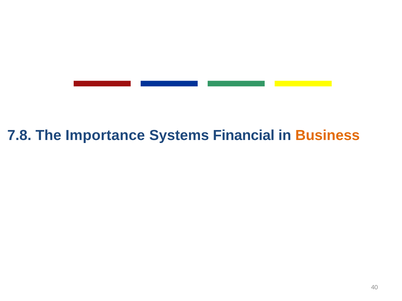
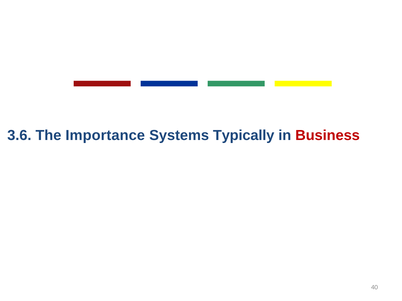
7.8: 7.8 -> 3.6 (19, 136)
Financial: Financial -> Typically (244, 136)
Business colour: orange -> red (328, 136)
